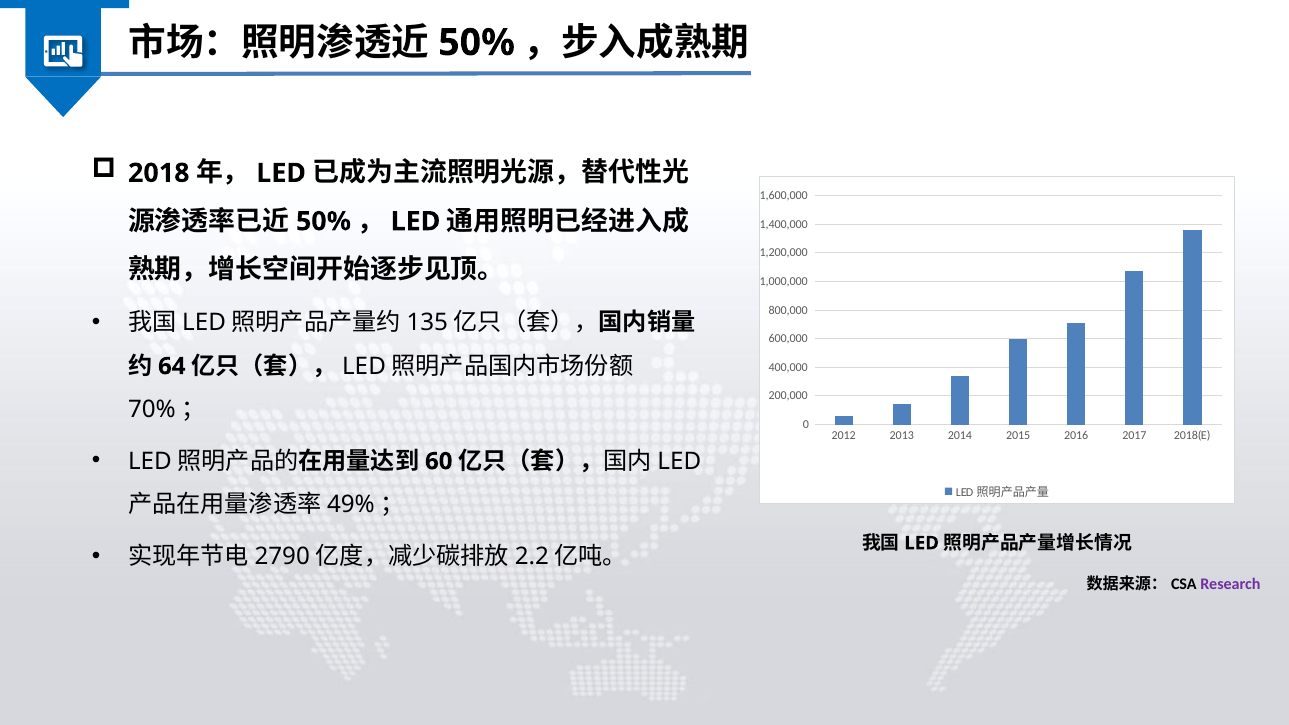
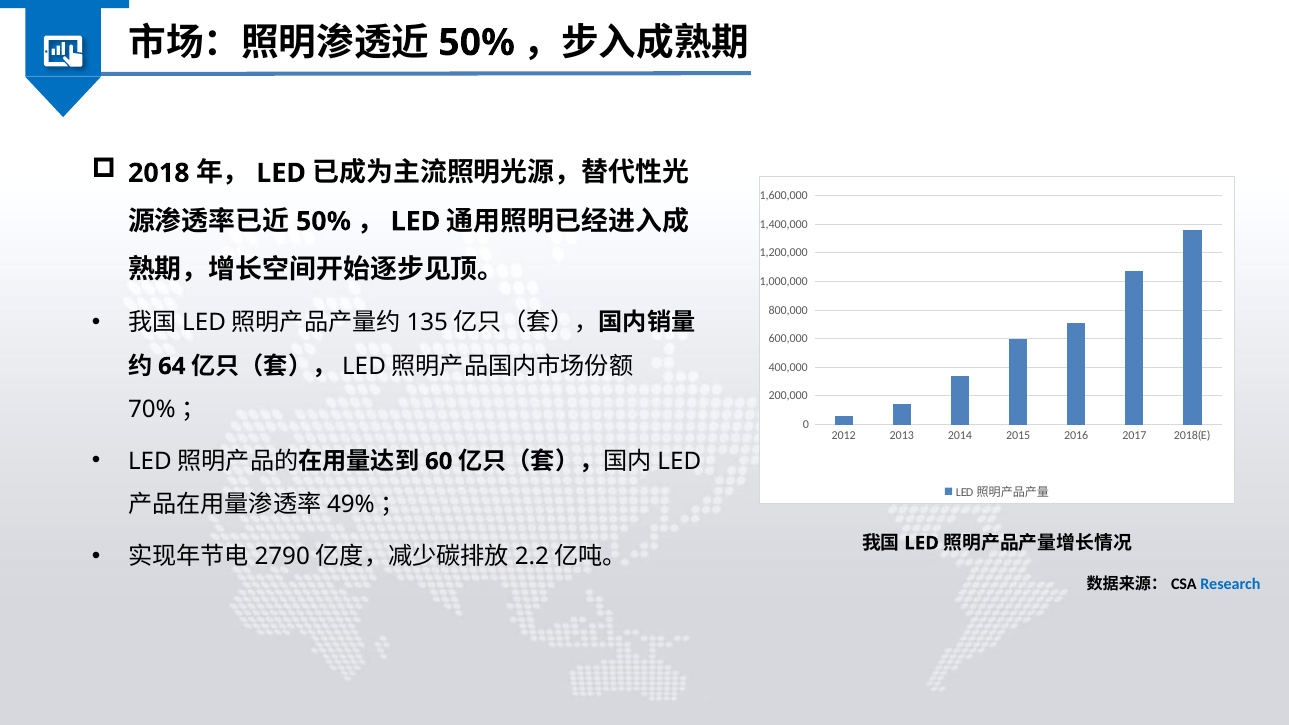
Research colour: purple -> blue (1230, 584)
